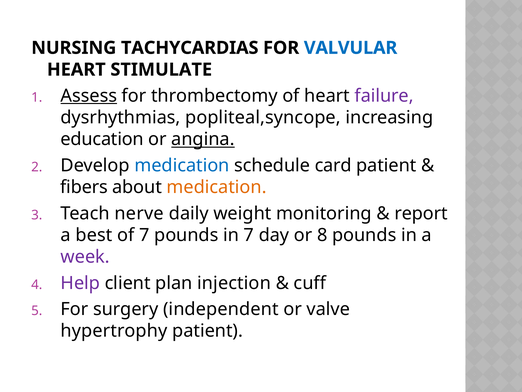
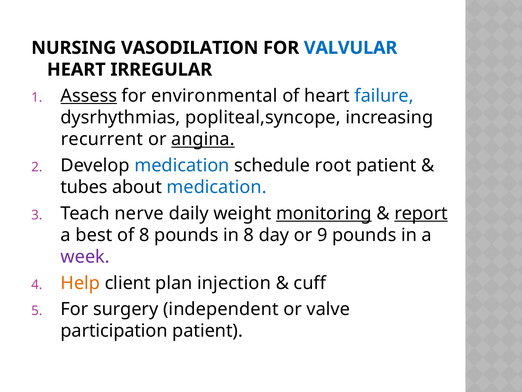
TACHYCARDIAS: TACHYCARDIAS -> VASODILATION (190, 48)
STIMULATE: STIMULATE -> IRREGULAR (161, 70)
thrombectomy: thrombectomy -> environmental (214, 96)
failure colour: purple -> blue (384, 96)
education: education -> recurrent (102, 139)
card: card -> root (333, 165)
fibers: fibers -> tubes (84, 187)
medication colour: orange -> blue (217, 187)
monitoring underline: none -> present (324, 213)
report underline: none -> present (421, 213)
of 7: 7 -> 8 (144, 235)
in 7: 7 -> 8 (249, 235)
8: 8 -> 9 (322, 235)
Help colour: purple -> orange (80, 283)
hypertrophy: hypertrophy -> participation (114, 331)
